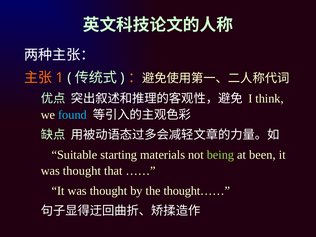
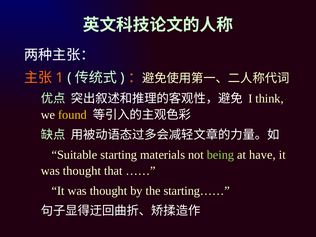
found colour: light blue -> yellow (72, 115)
been: been -> have (262, 155)
thought……: thought…… -> starting…… (197, 191)
